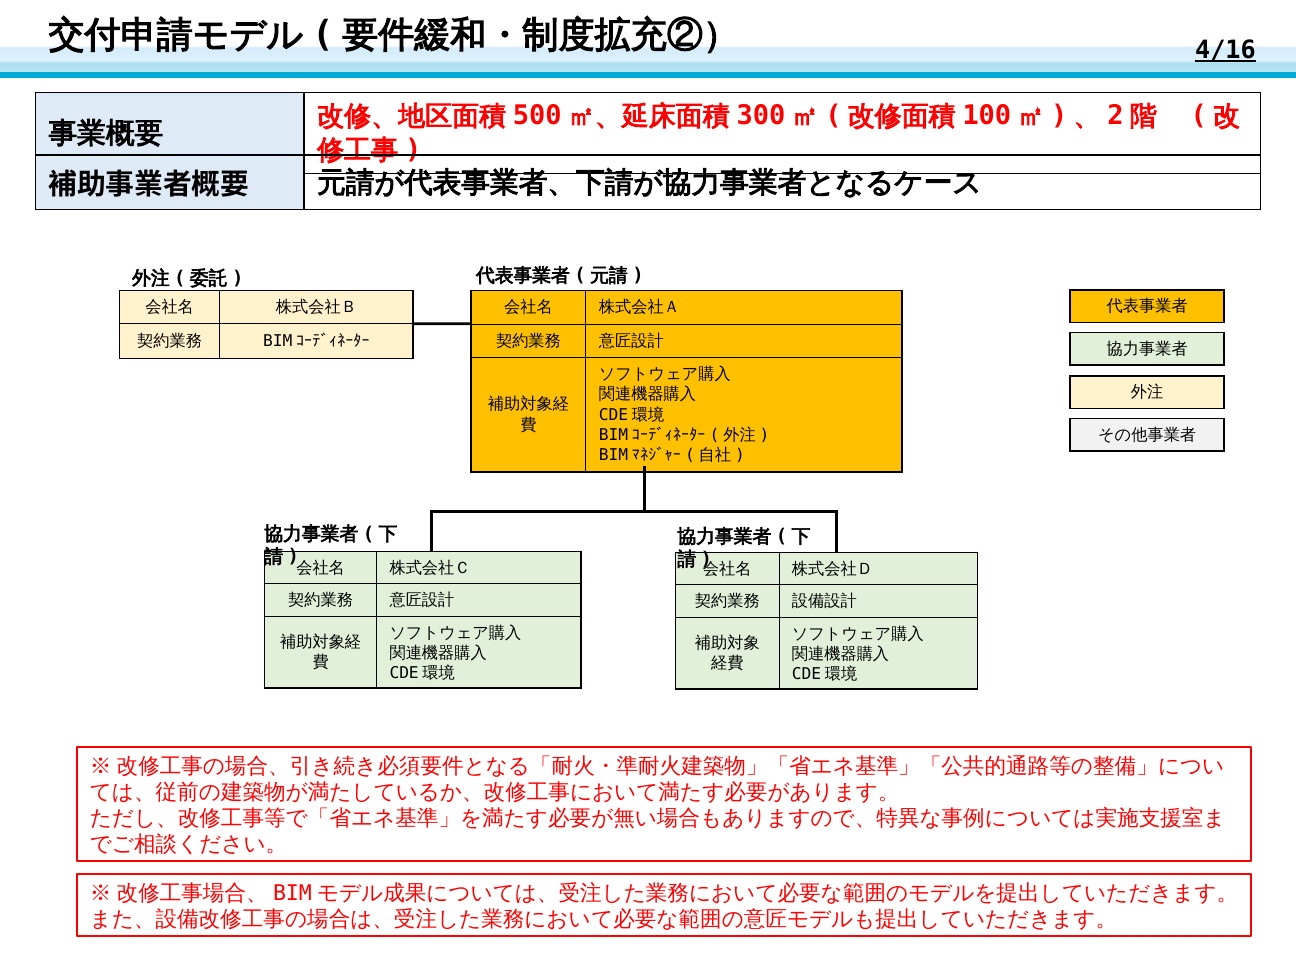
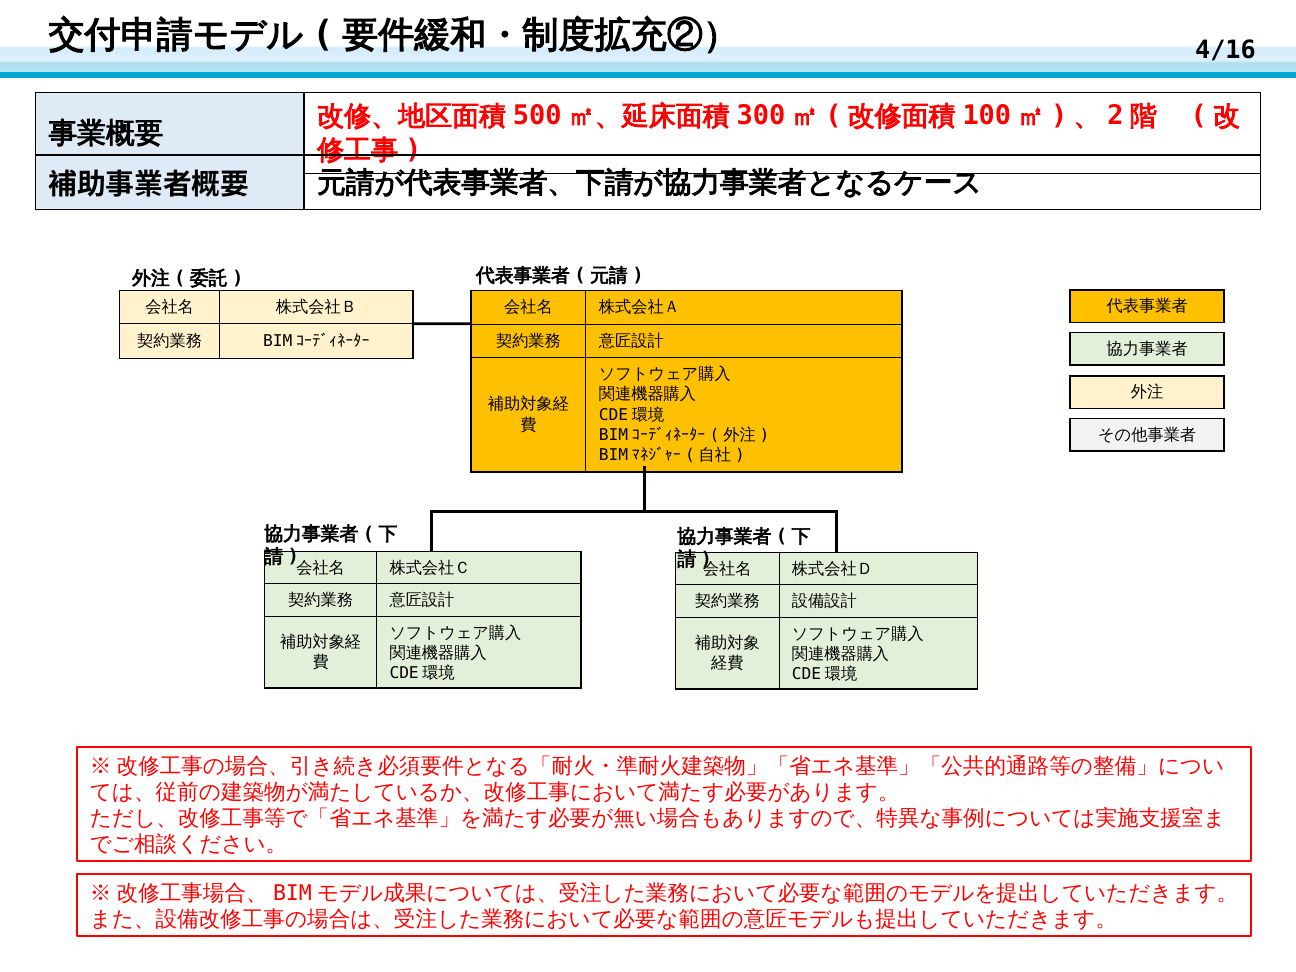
4/16 underline: present -> none (1225, 50)
